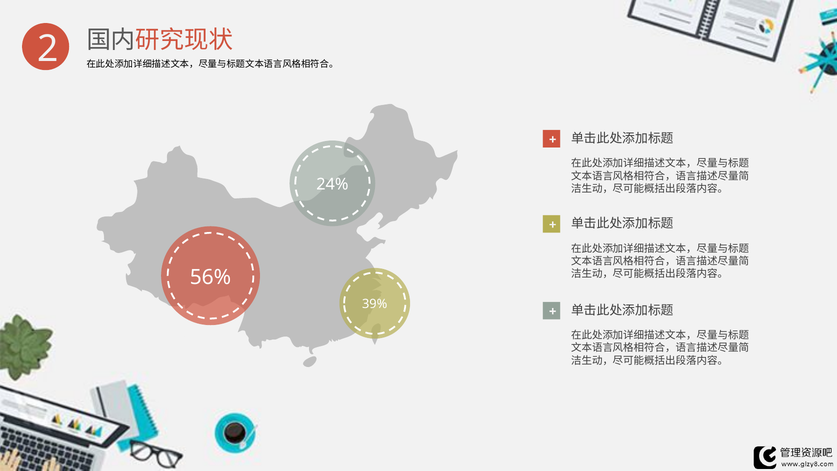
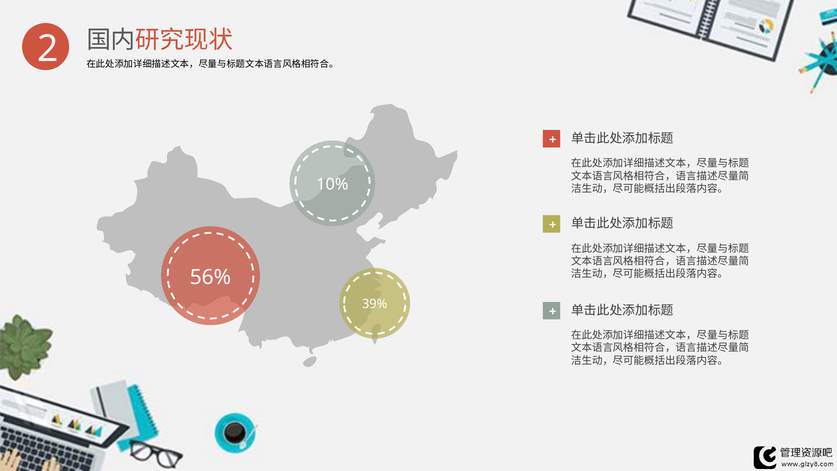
24%: 24% -> 10% (332, 184)
